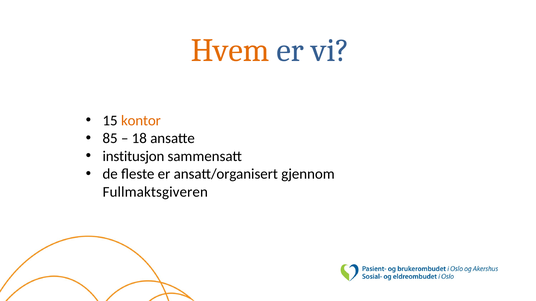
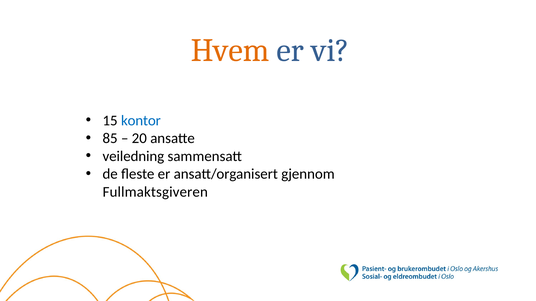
kontor colour: orange -> blue (141, 121)
18: 18 -> 20 (139, 139)
institusjon: institusjon -> veiledning (133, 156)
